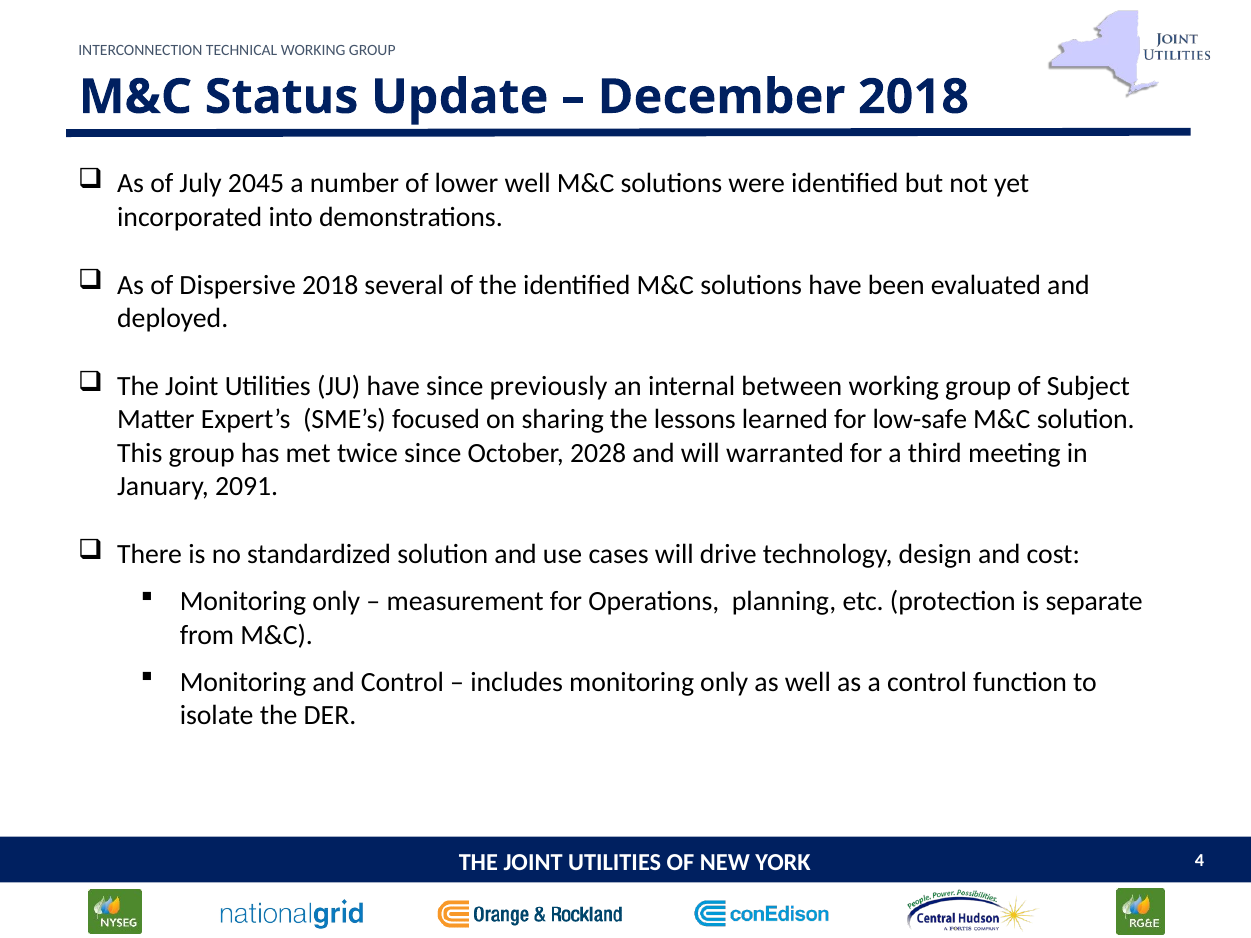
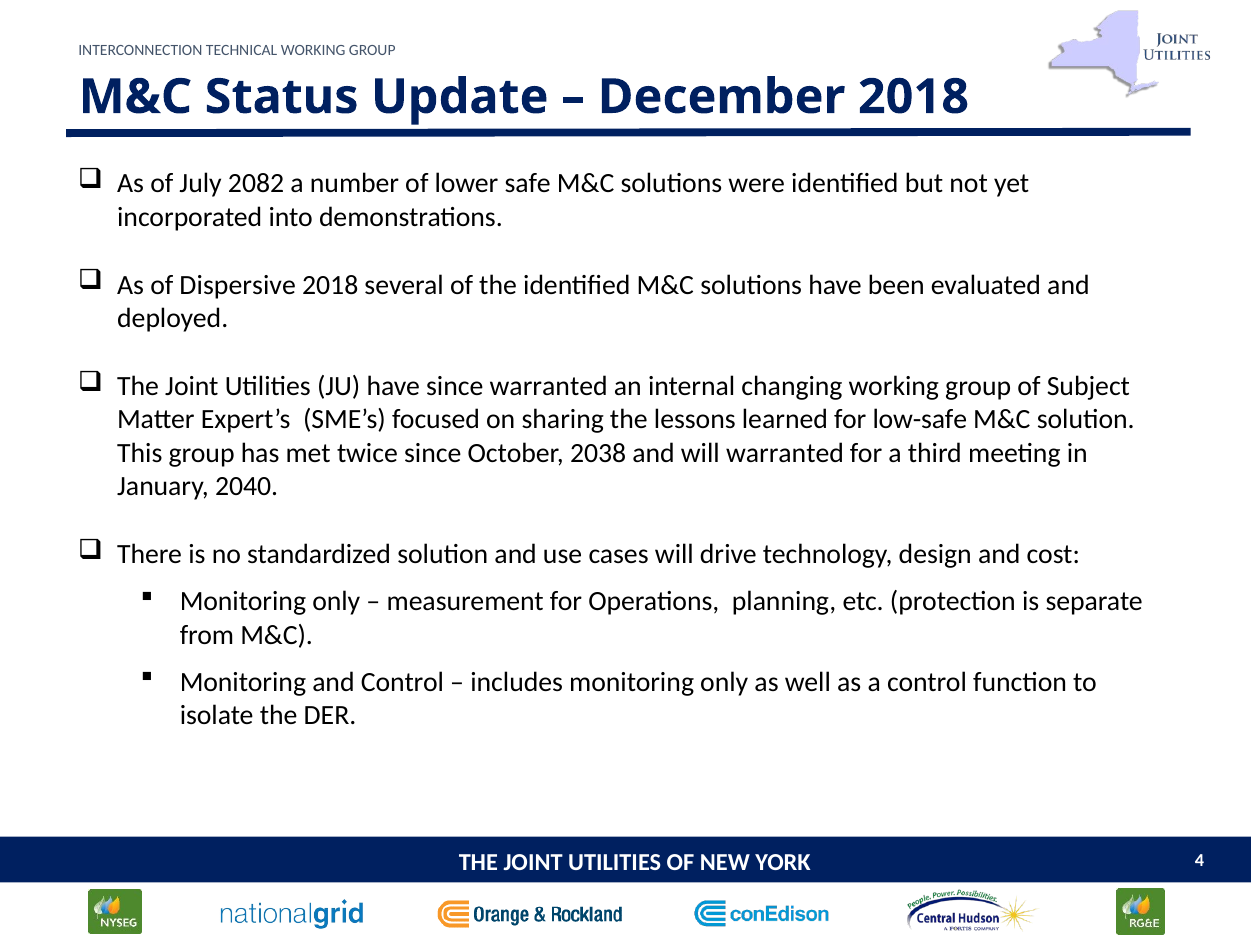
2045: 2045 -> 2082 (256, 184)
lower well: well -> safe (528, 184)
since previously: previously -> warranted (549, 387)
between: between -> changing (792, 387)
2028: 2028 -> 2038 (598, 453)
2091: 2091 -> 2040 (247, 487)
